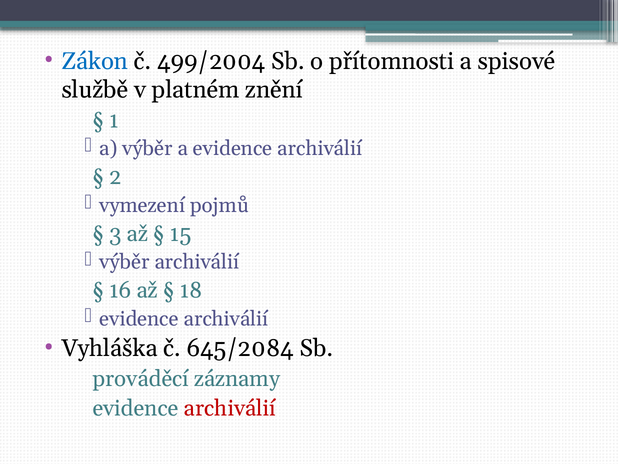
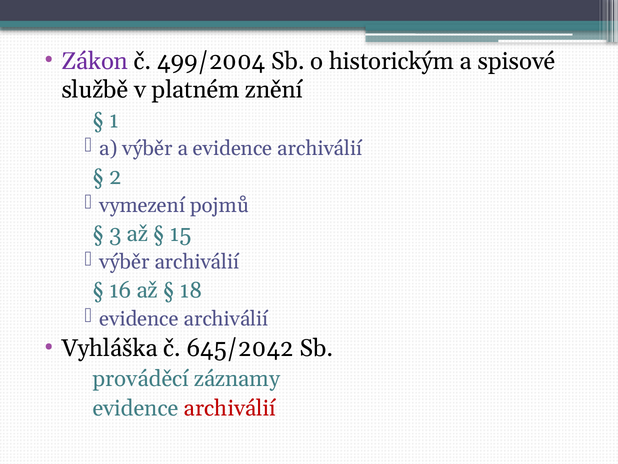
Zákon colour: blue -> purple (95, 61)
přítomnosti: přítomnosti -> historickým (392, 61)
645/2084: 645/2084 -> 645/2042 (240, 348)
